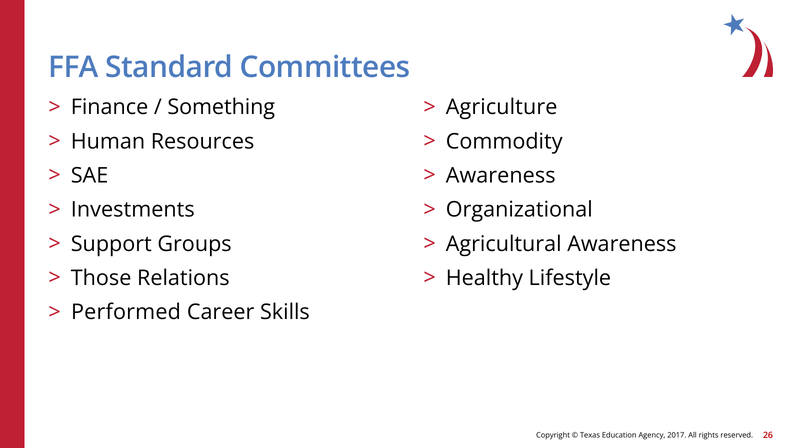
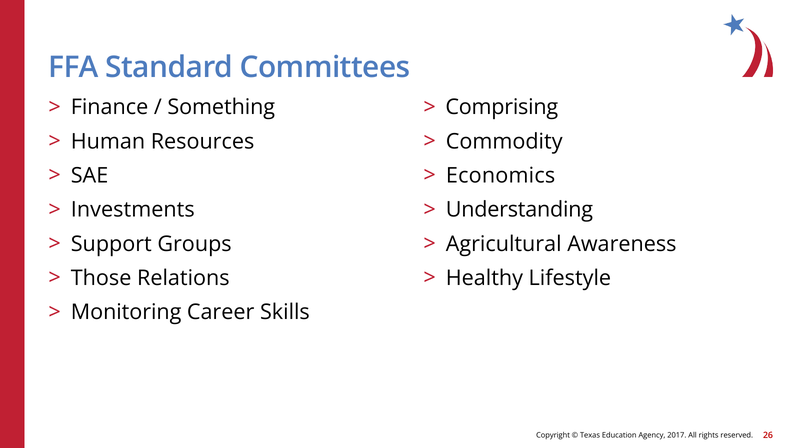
Agriculture: Agriculture -> Comprising (502, 107)
Awareness: Awareness -> Economics (501, 176)
Organizational: Organizational -> Understanding (519, 210)
Performed: Performed -> Monitoring (126, 312)
